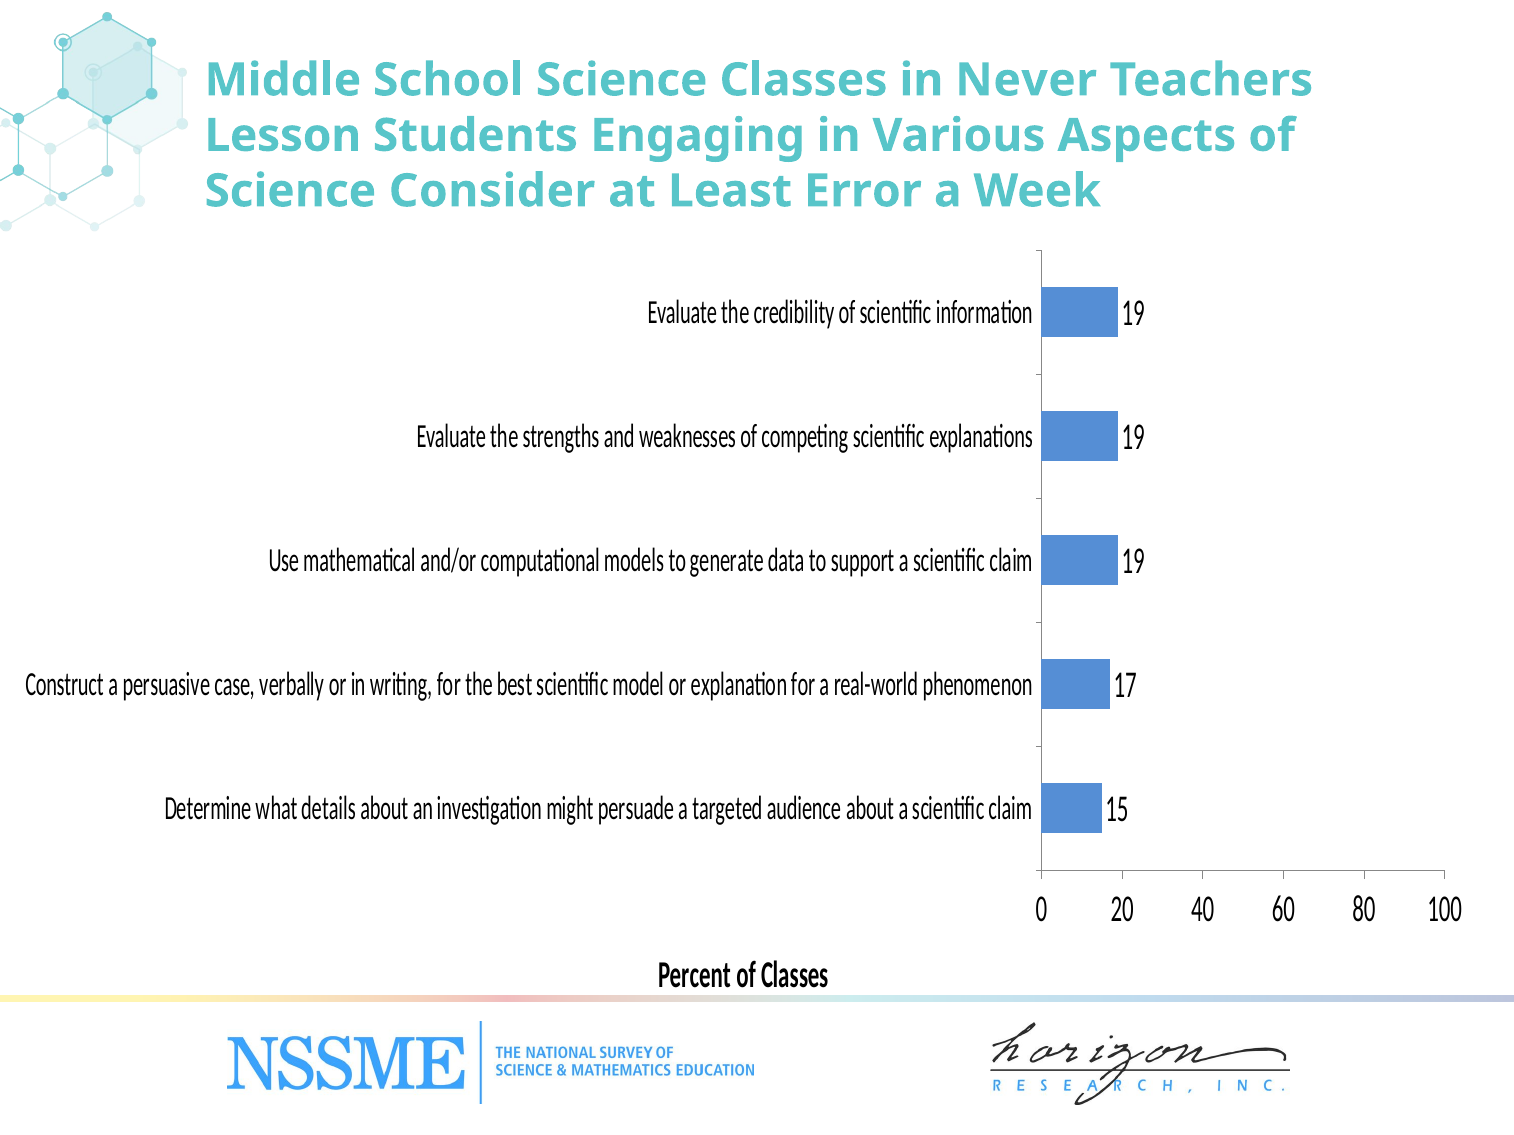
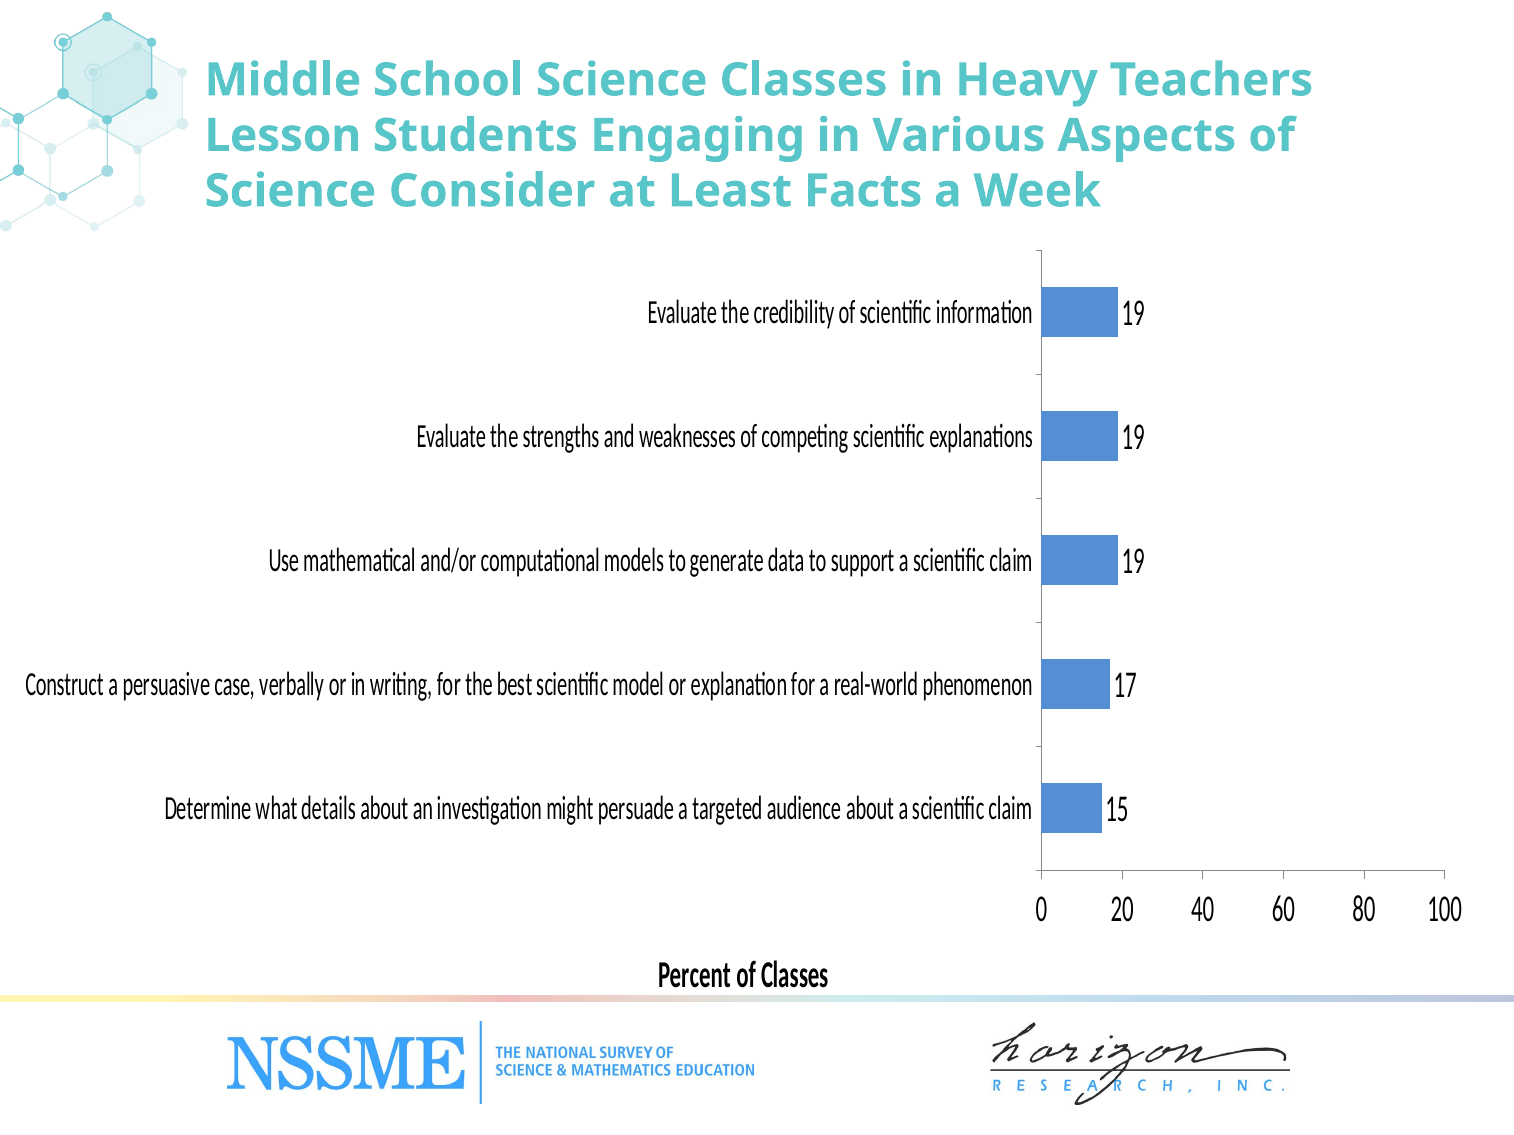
Never: Never -> Heavy (1026, 80)
Error: Error -> Facts (863, 191)
